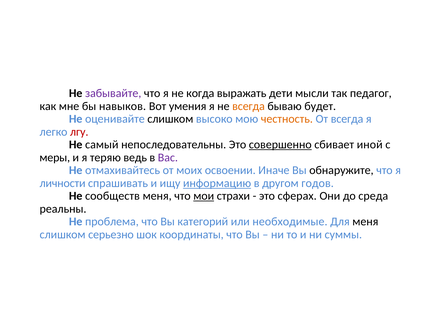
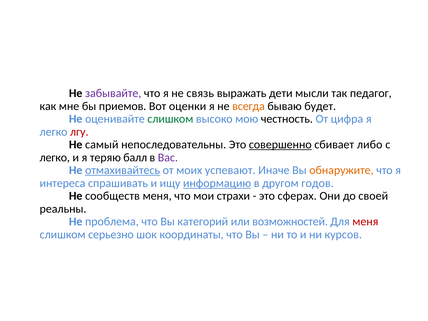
когда: когда -> связь (200, 93)
навыков: навыков -> приемов (123, 106)
умения: умения -> оценки (188, 106)
слишком colour: black -> green (170, 119)
честность colour: orange -> black (287, 119)
От всегда: всегда -> цифра (347, 119)
иной: иной -> либо (370, 145)
меры: меры -> легко (55, 158)
ведь: ведь -> балл (135, 158)
отмахивайтесь underline: none -> present (123, 170)
освоении: освоении -> успевают (230, 170)
обнаружите colour: black -> orange (341, 170)
личности: личности -> интереса (63, 183)
мои underline: present -> none (204, 196)
среда: среда -> своей (373, 196)
необходимые: необходимые -> возможностей (290, 222)
меня colour: black -> red (365, 222)
суммы: суммы -> курсов (343, 235)
